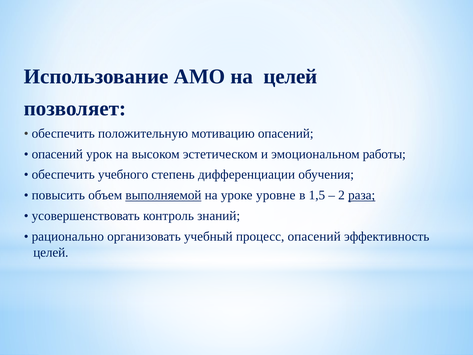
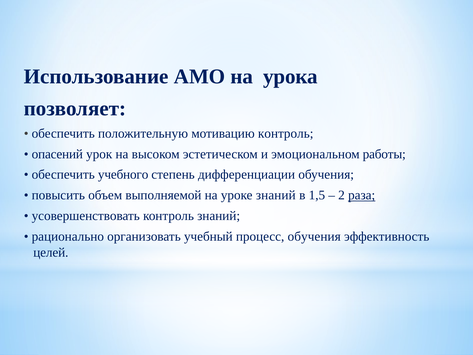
на целей: целей -> урока (291, 77)
мотивацию опасений: опасений -> контроль (286, 133)
выполняемой underline: present -> none (163, 195)
уроке уровне: уровне -> знаний (276, 195)
процесс опасений: опасений -> обучения (314, 236)
